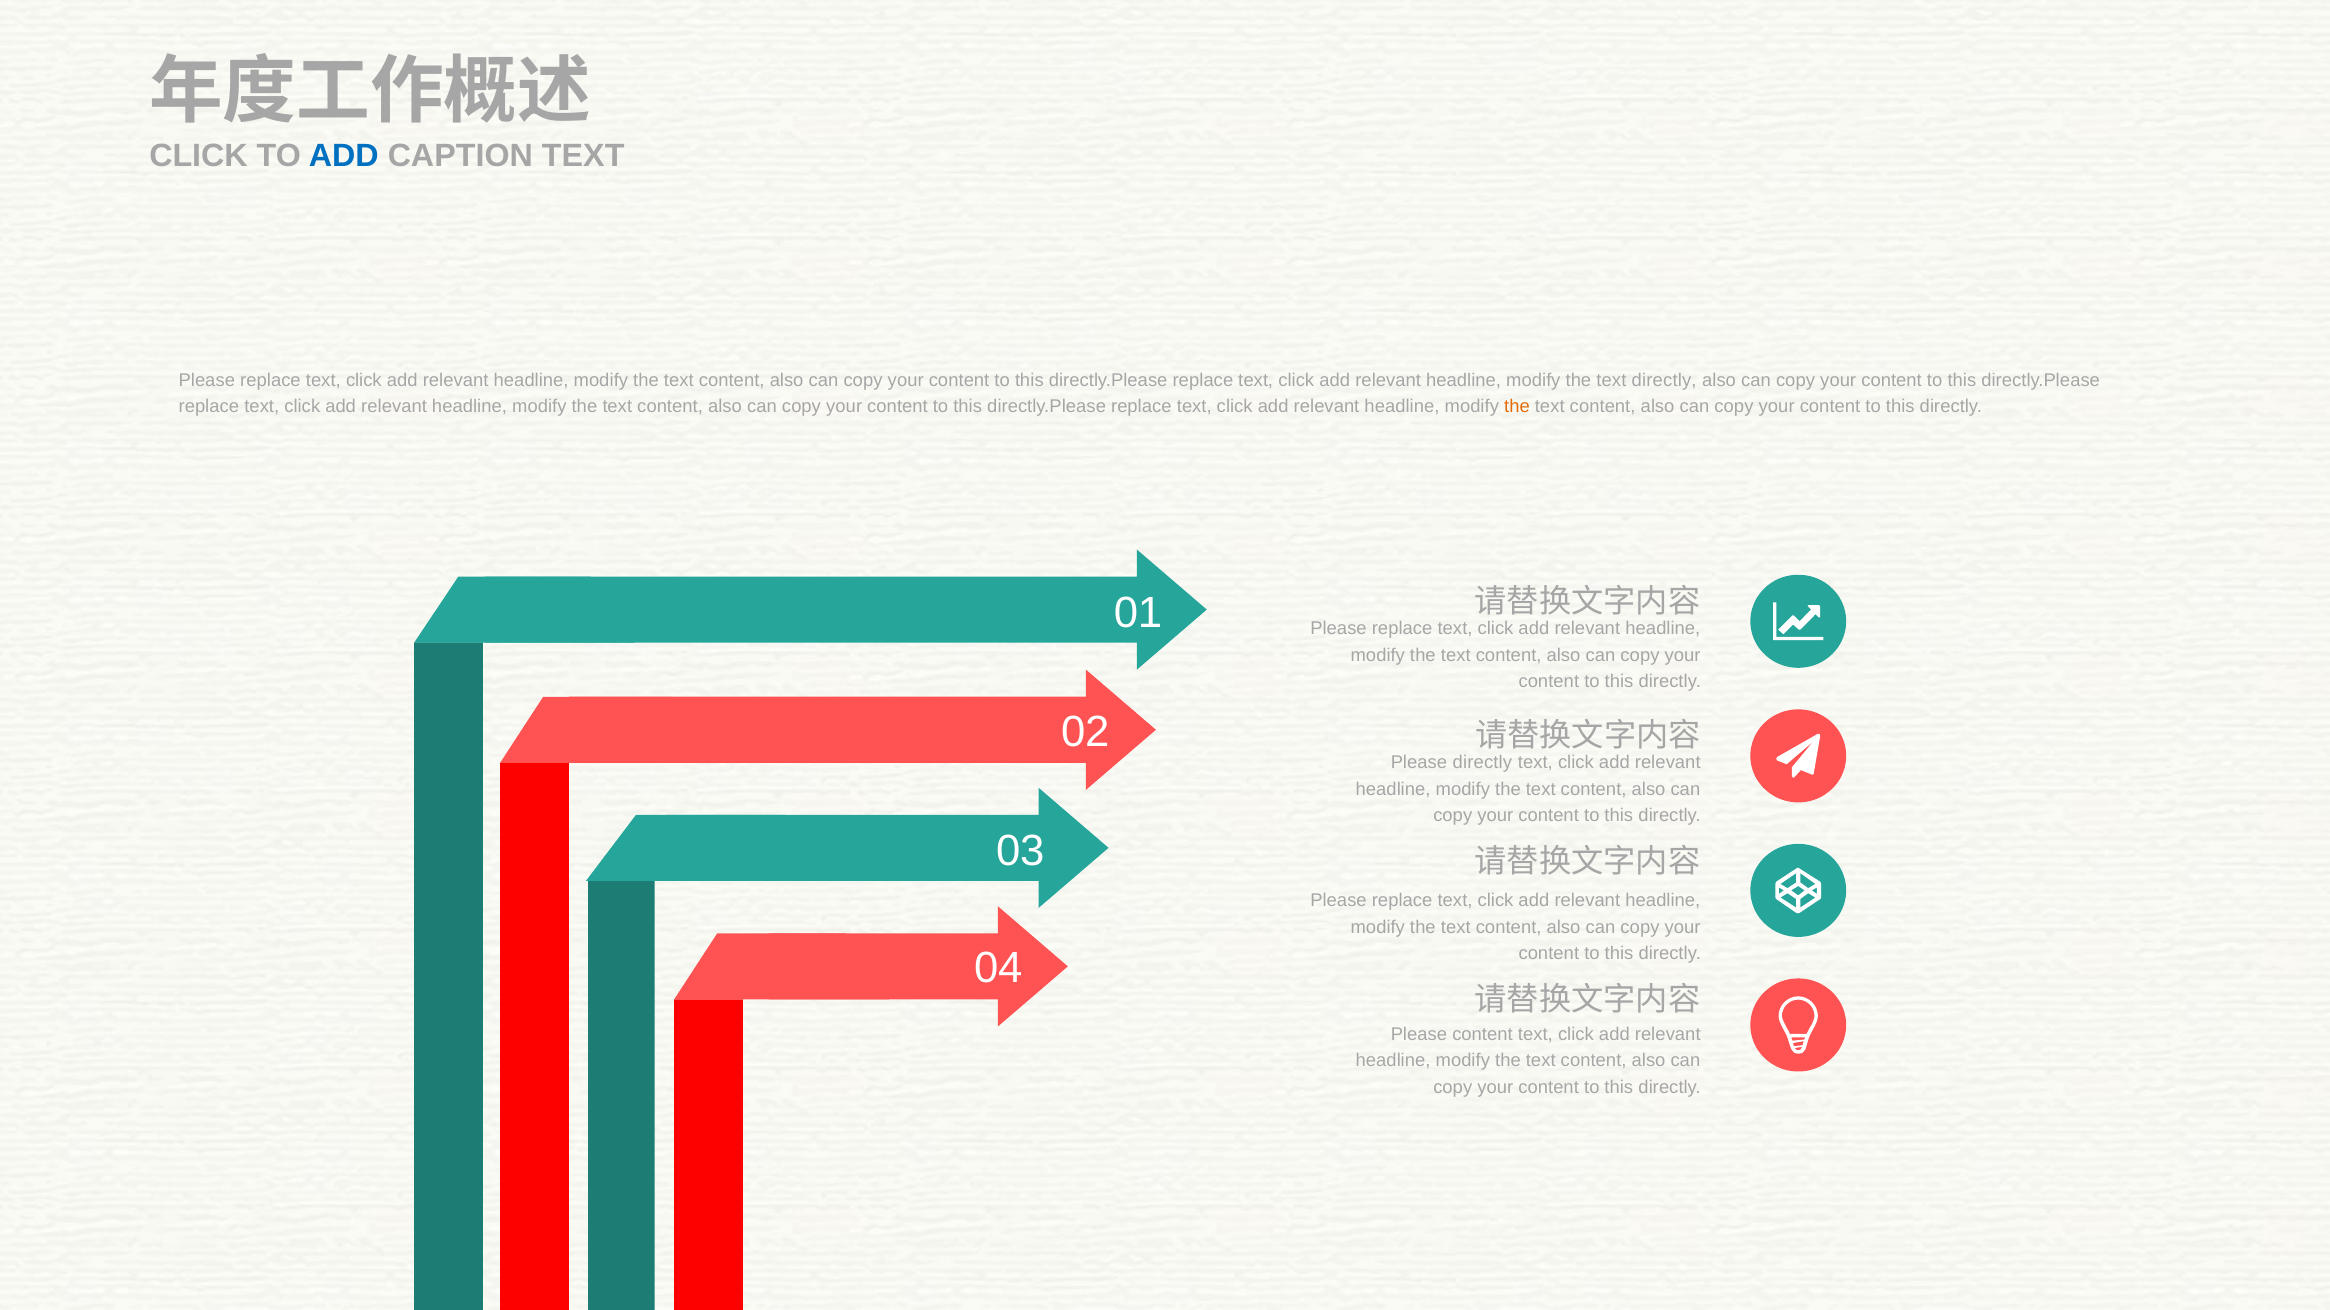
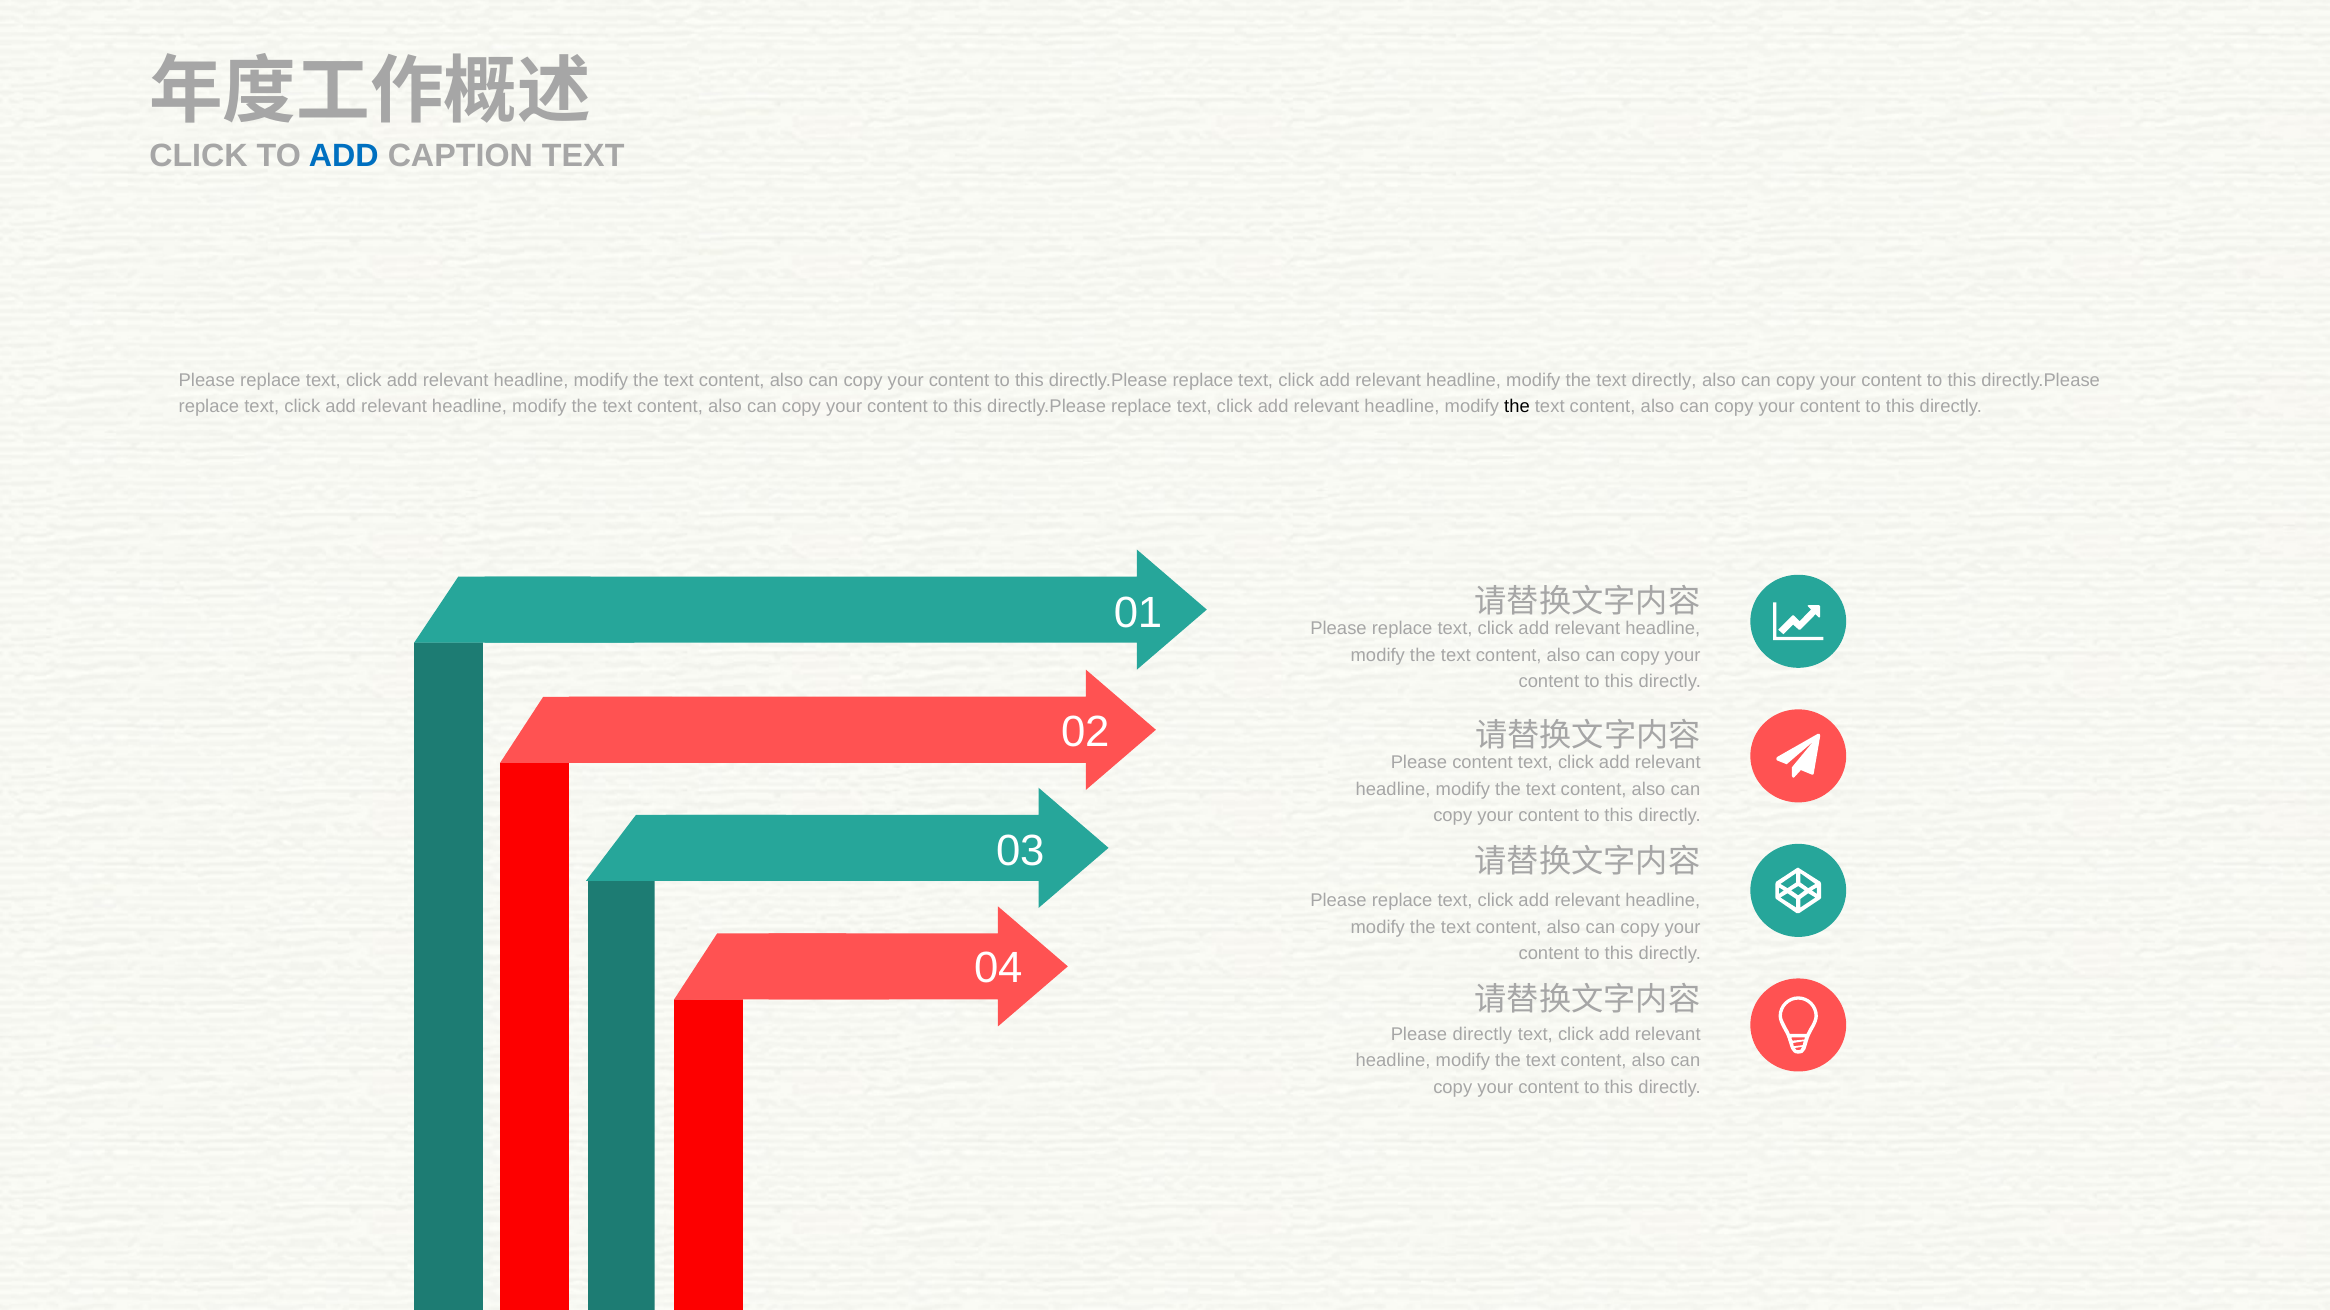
the colour: orange -> black (1517, 407)
Please directly: directly -> content (1482, 763)
Please content: content -> directly (1482, 1035)
